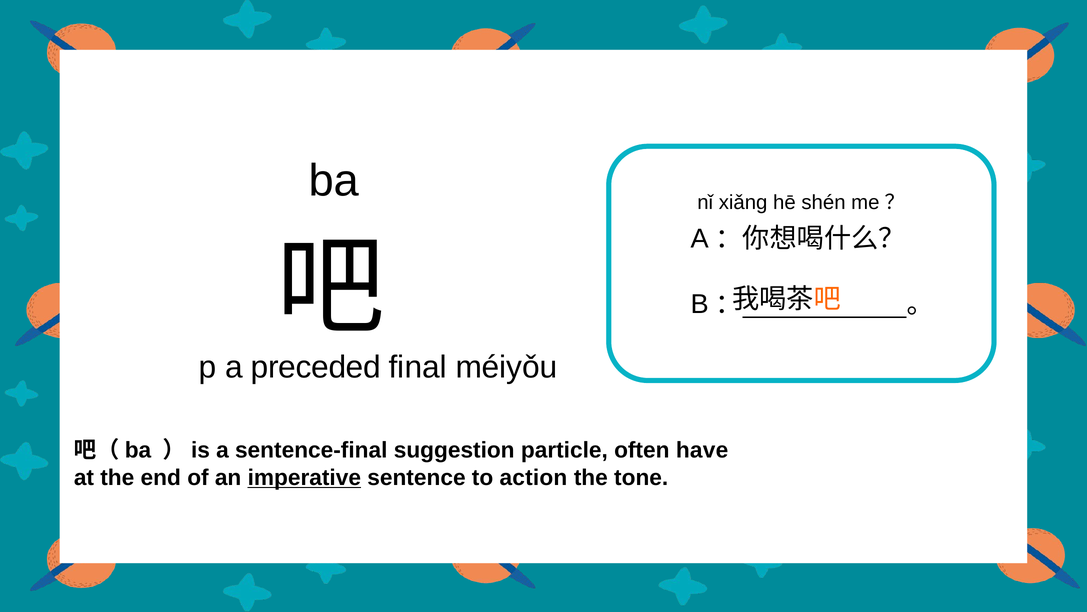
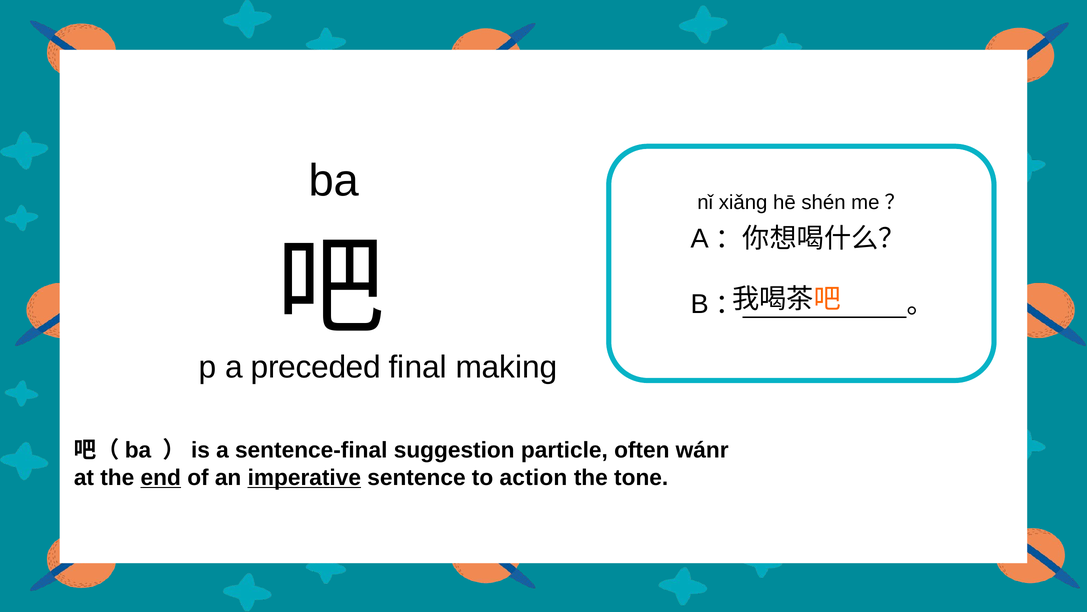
méiyǒu: méiyǒu -> making (506, 367)
have: have -> wánr (702, 450)
end underline: none -> present (161, 477)
